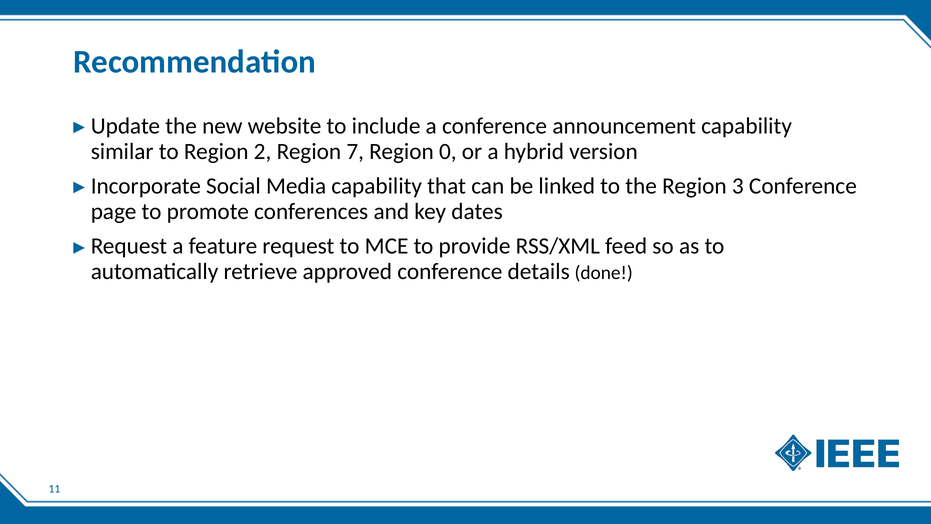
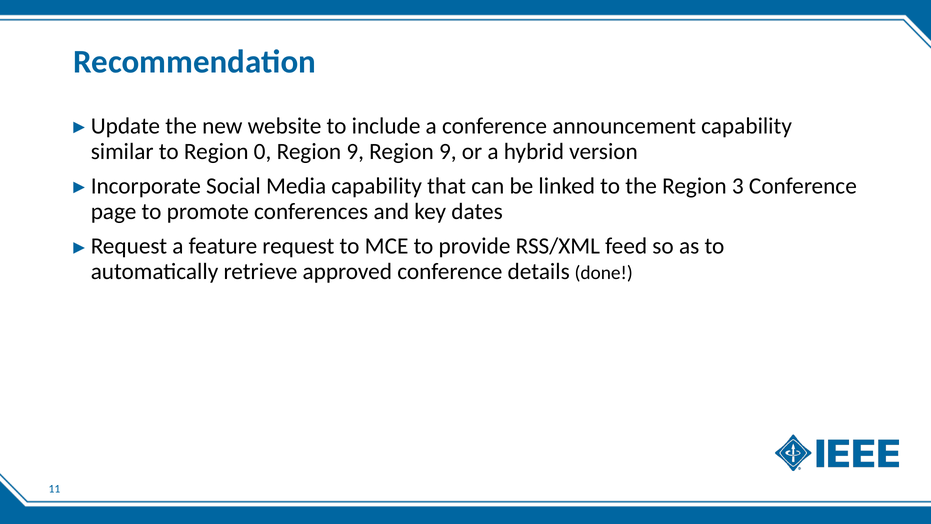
2: 2 -> 0 (263, 151)
7: 7 -> 9 (355, 151)
0: 0 -> 9 (448, 151)
